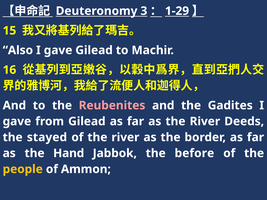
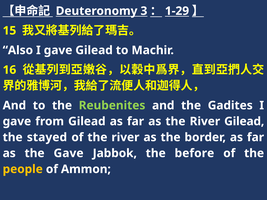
Reubenites colour: pink -> light green (112, 106)
River Deeds: Deeds -> Gilead (244, 122)
the Hand: Hand -> Gave (69, 153)
